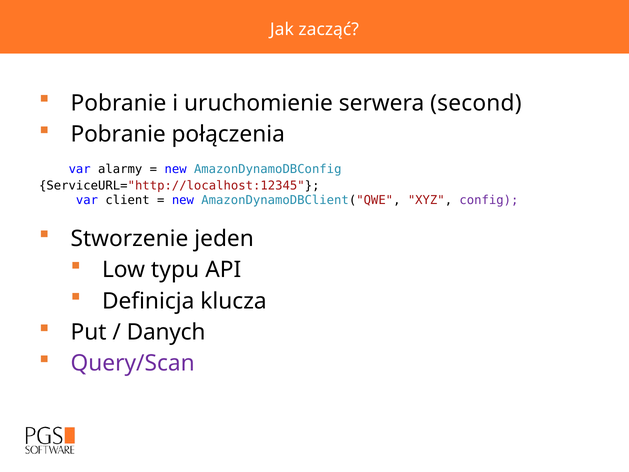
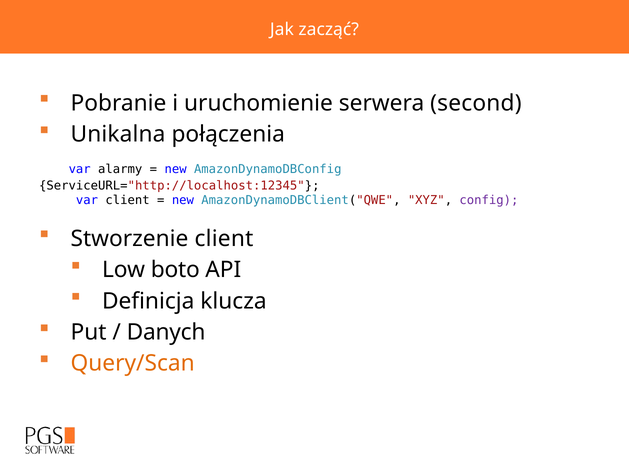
Pobranie: Pobranie -> Unikalna (118, 134)
Stworzenie jeden: jeden -> client (224, 239)
typu: typu -> boto (175, 270)
Query/Scan colour: purple -> orange (133, 363)
